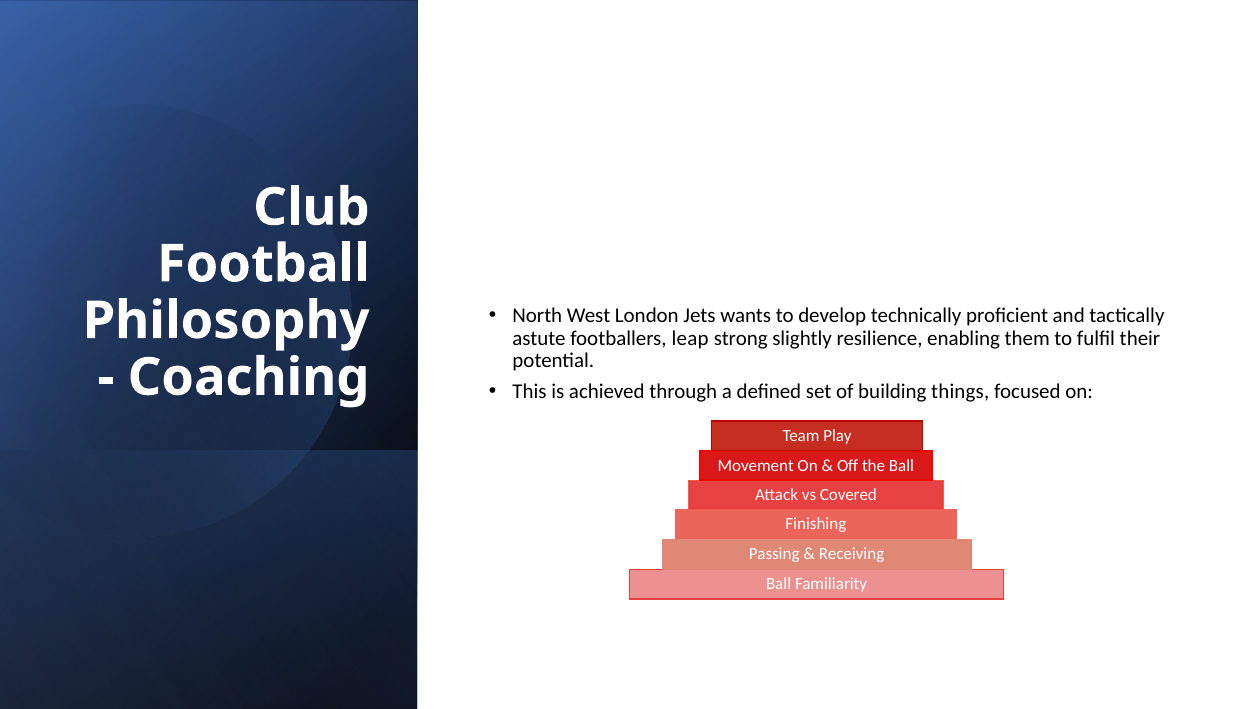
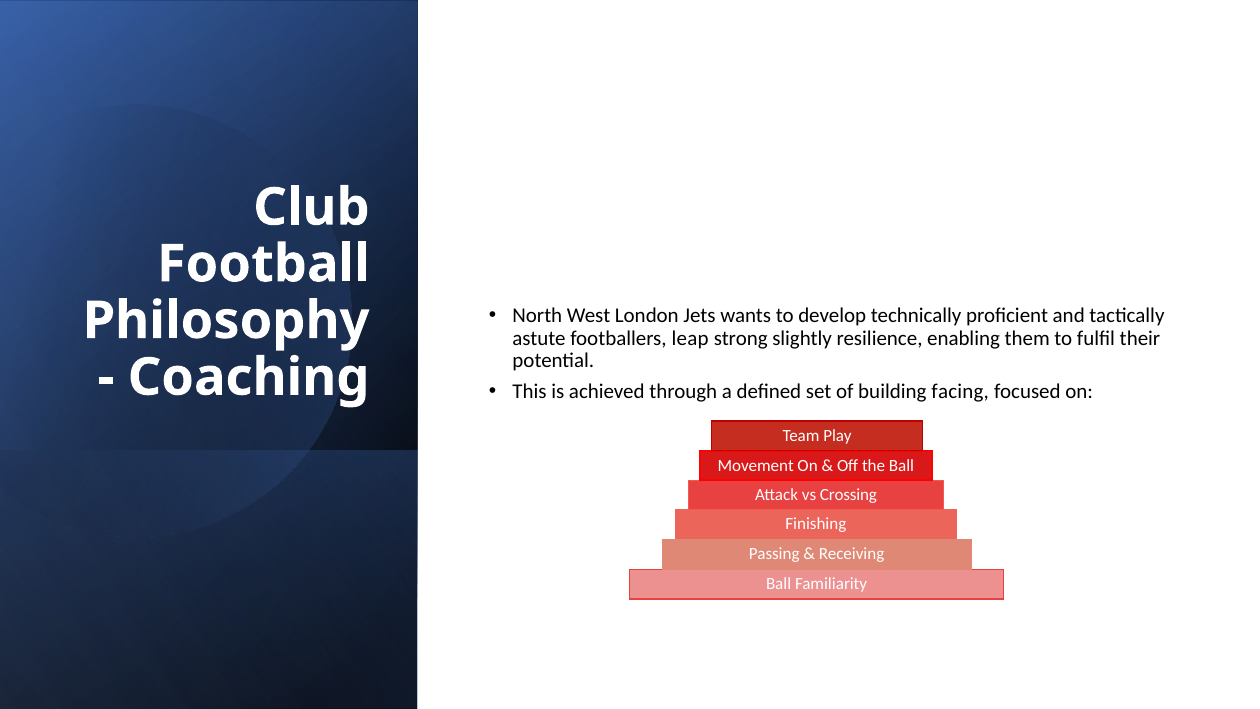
things: things -> facing (960, 391)
Covered: Covered -> Crossing (848, 495)
